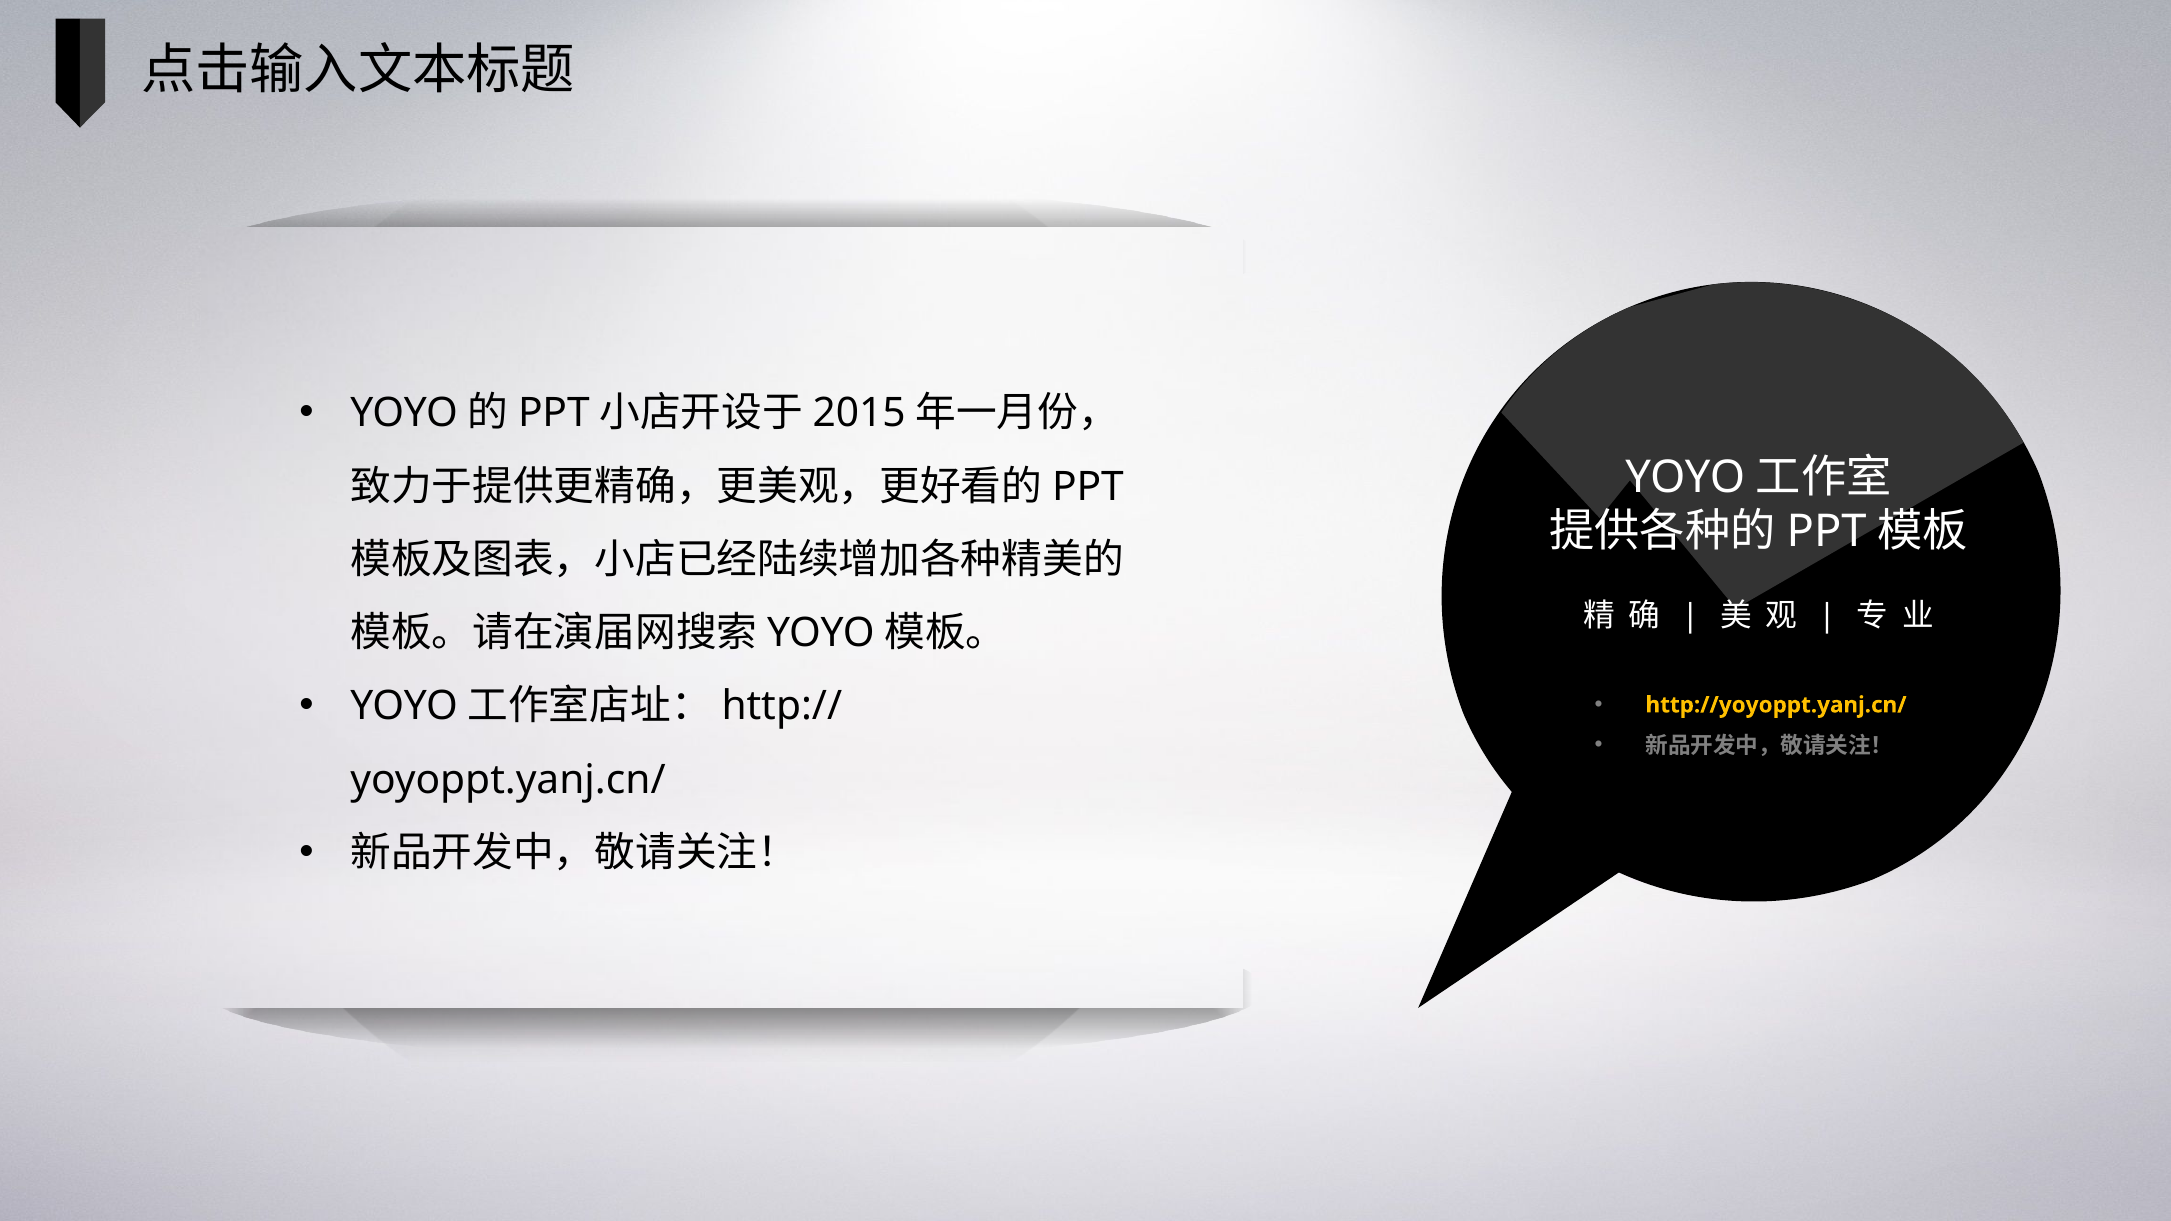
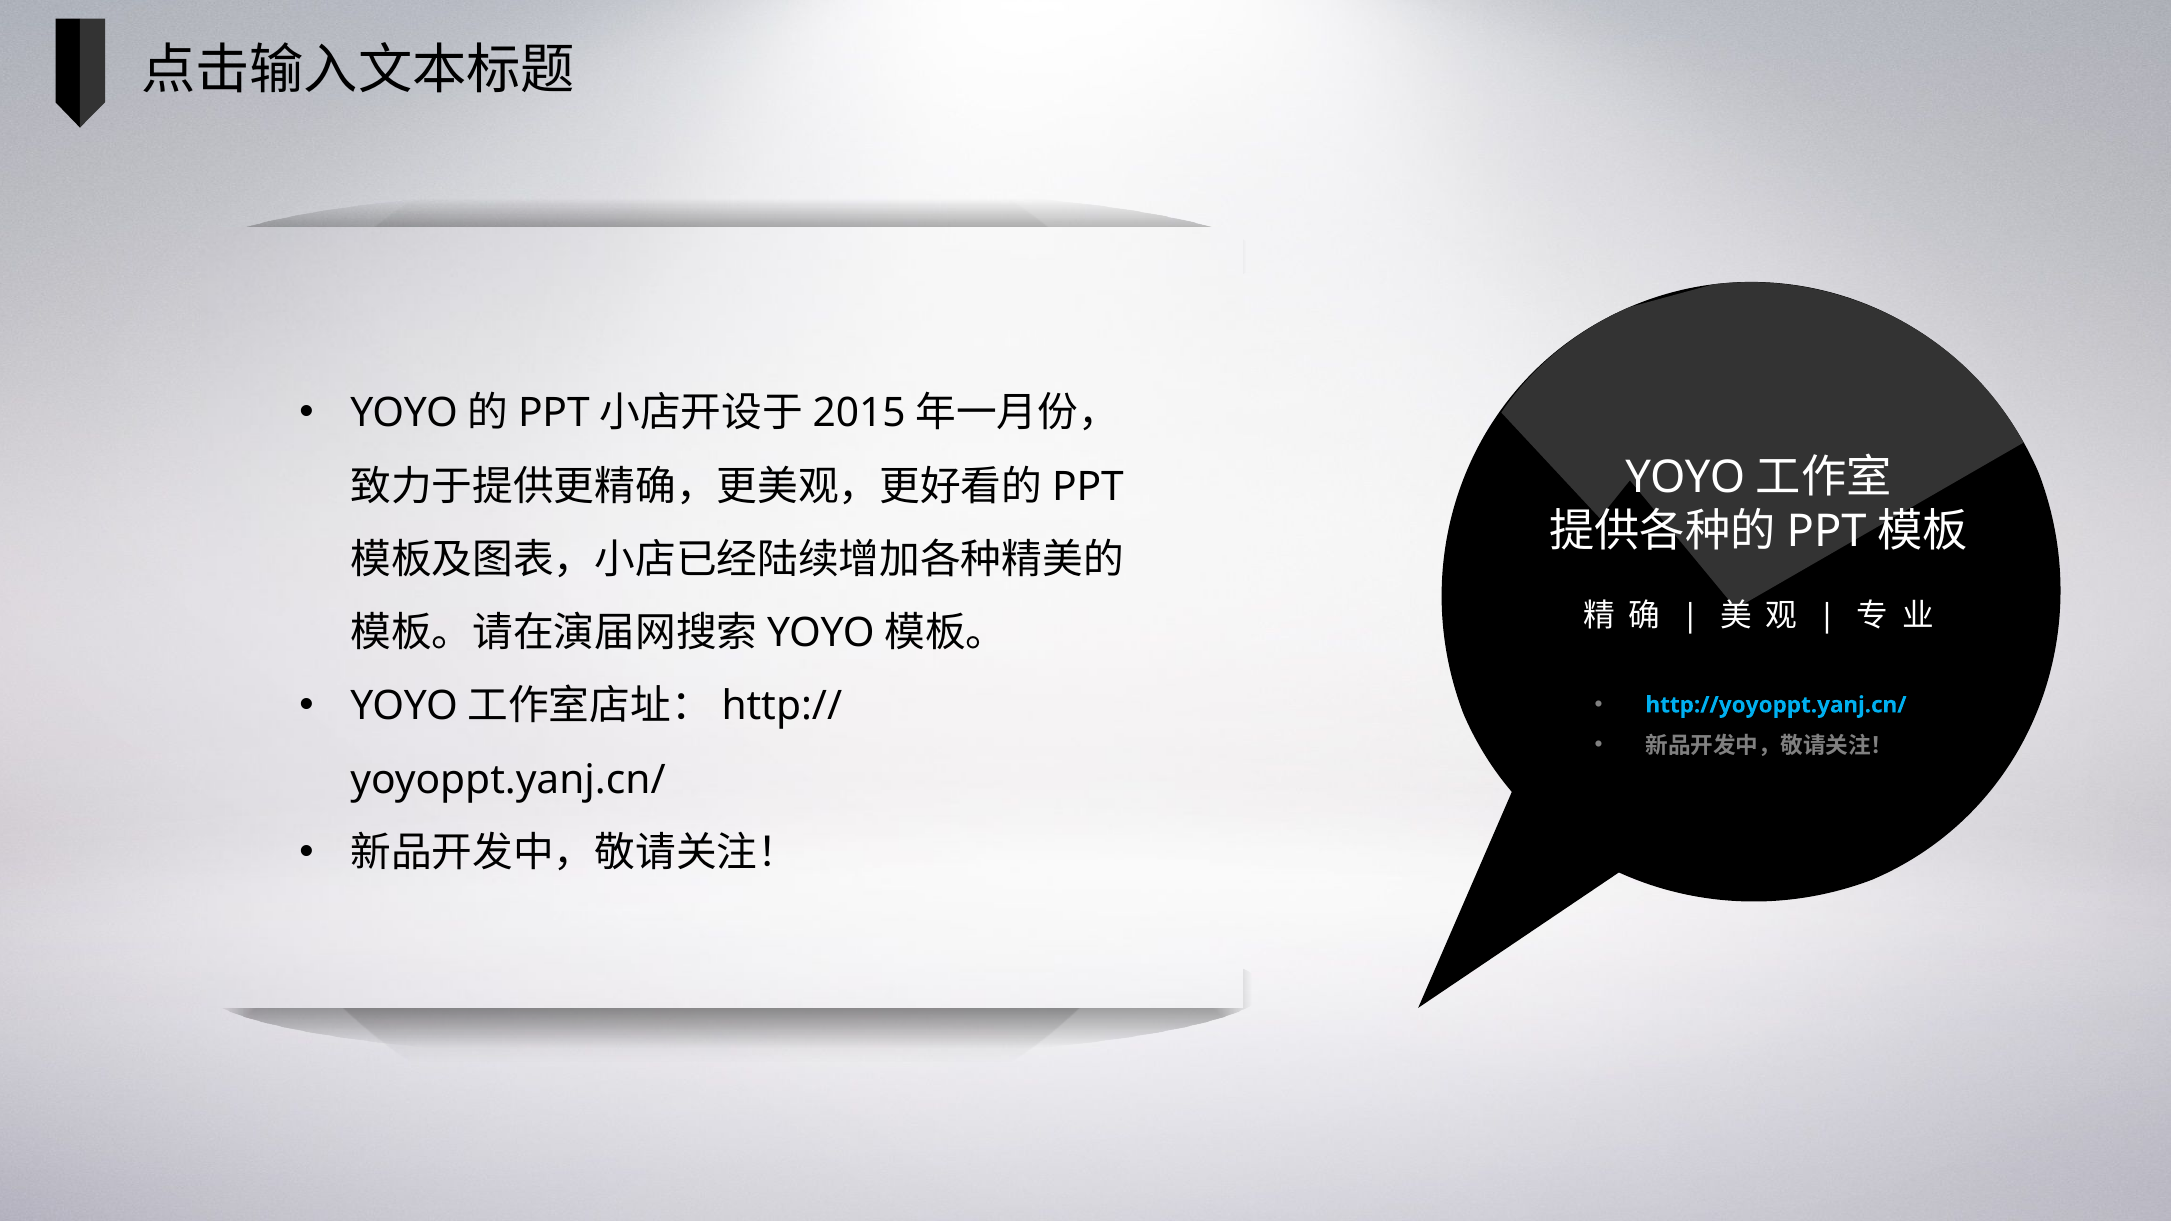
http://yoyoppt.yanj.cn/ colour: yellow -> light blue (1776, 705)
